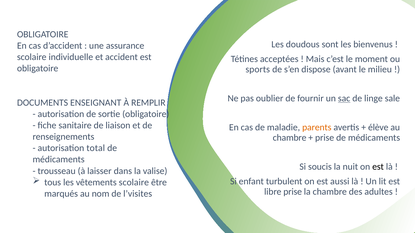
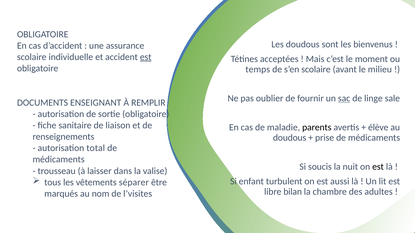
est underline: none -> present (146, 57)
sports: sports -> temps (258, 69)
s’en dispose: dispose -> scolaire (316, 69)
parents colour: orange -> black (317, 128)
chambre: chambre -> doudous (290, 138)
vêtements scolaire: scolaire -> séparer (134, 183)
libre prise: prise -> bilan (293, 192)
